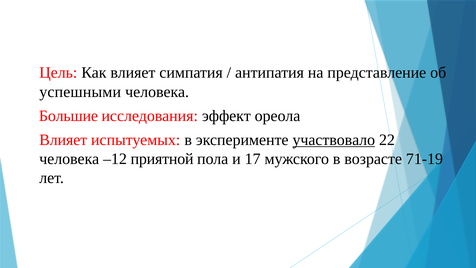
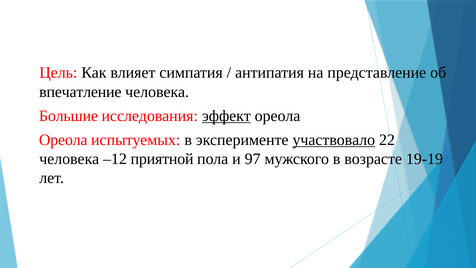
успешными: успешными -> впечатление (80, 92)
эффект underline: none -> present (226, 116)
Влияет: Влияет -> Ореола (63, 140)
17: 17 -> 97 (253, 159)
71-19: 71-19 -> 19-19 (424, 159)
